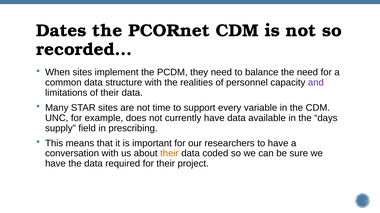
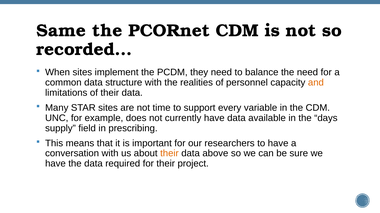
Dates: Dates -> Same (61, 31)
and colour: purple -> orange (316, 83)
coded: coded -> above (215, 154)
